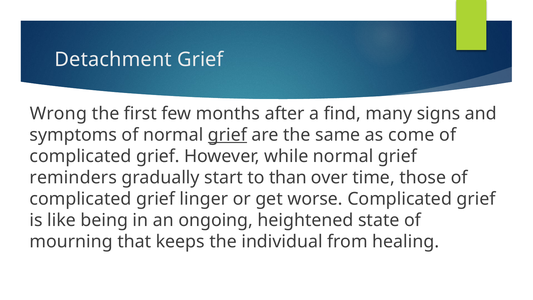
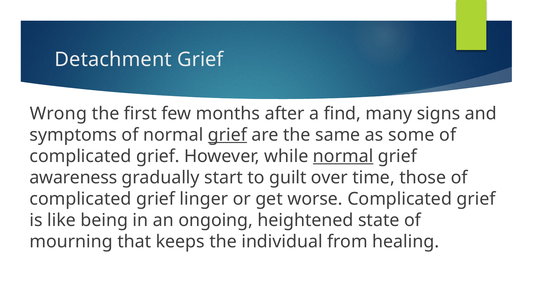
come: come -> some (411, 135)
normal underline: none -> present (343, 156)
reminders: reminders -> awareness (73, 177)
than: than -> guilt (288, 177)
